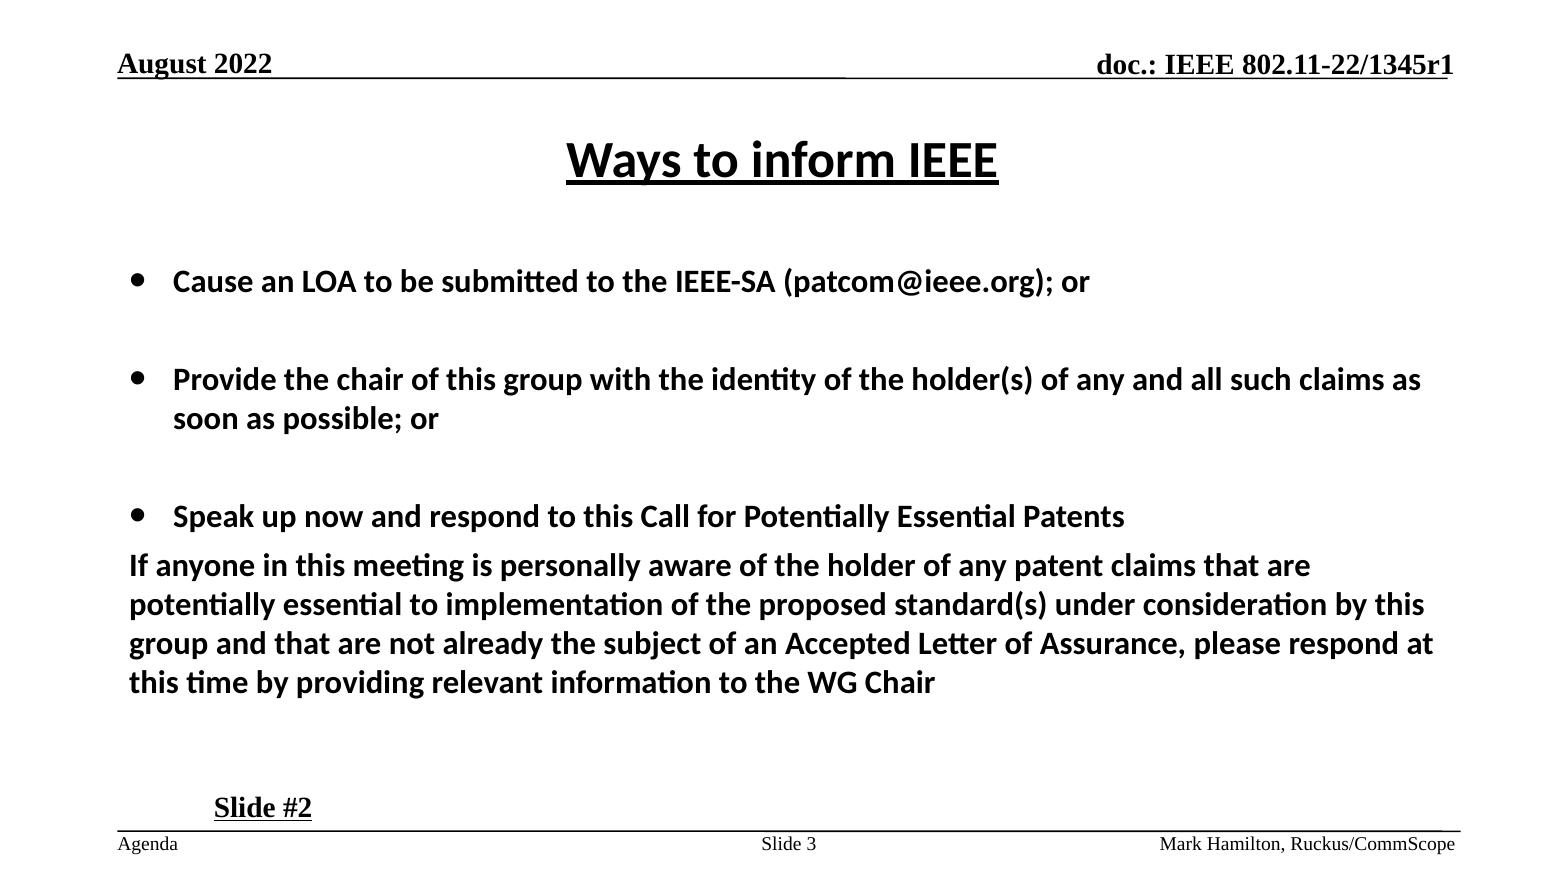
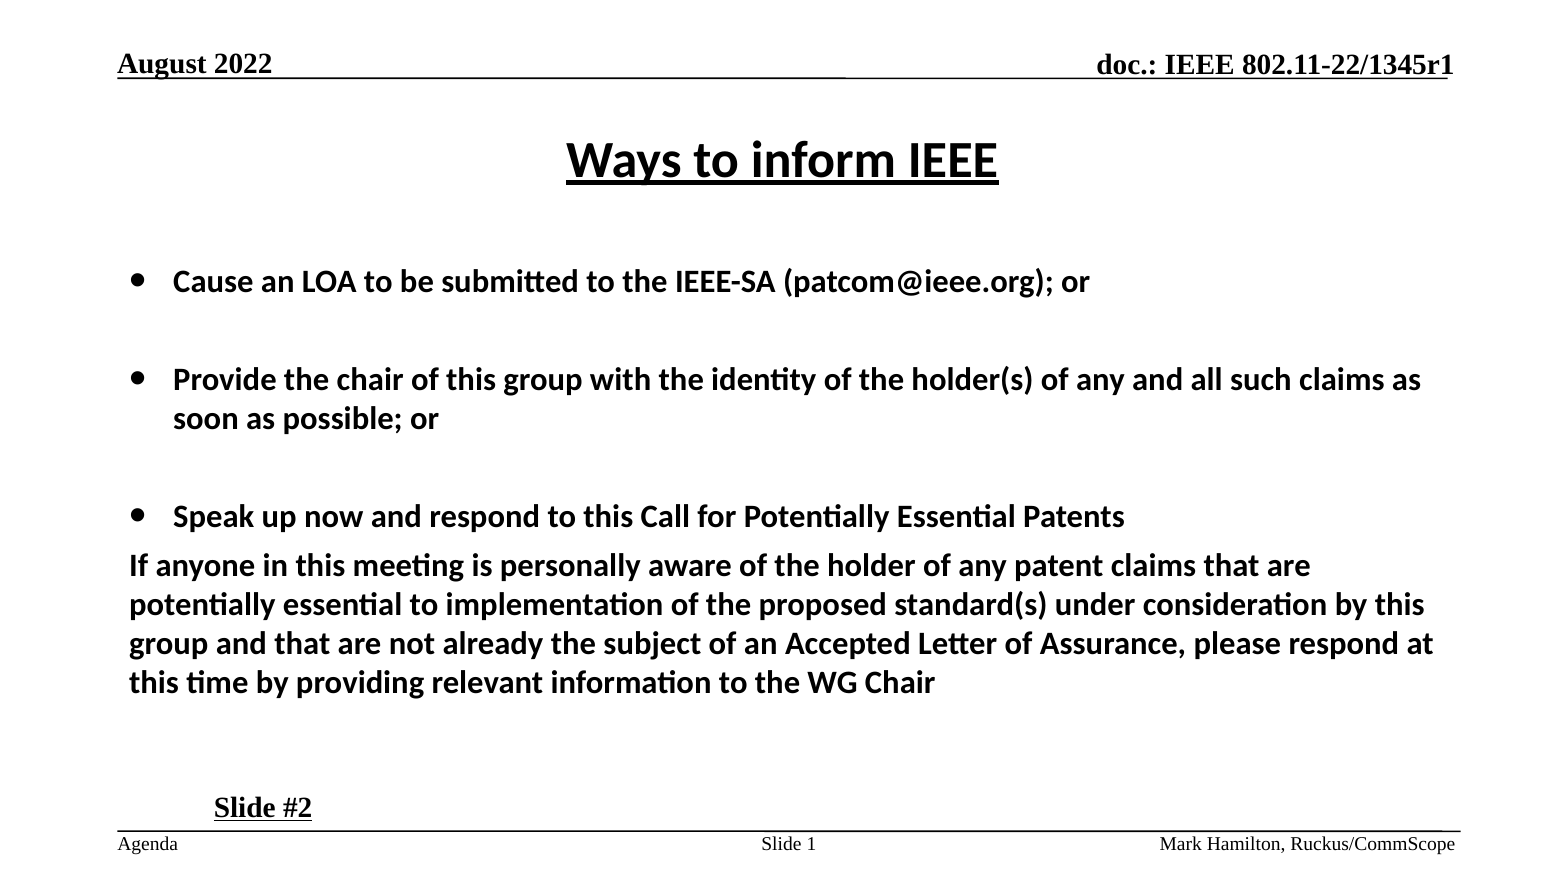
3: 3 -> 1 (811, 844)
